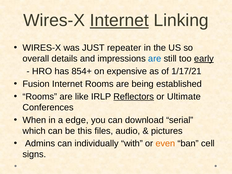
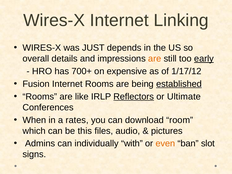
Internet underline: present -> none (119, 20)
repeater: repeater -> depends (124, 48)
are colour: blue -> orange (155, 59)
854+: 854+ -> 700+ (82, 71)
1/17/21: 1/17/21 -> 1/17/12 (186, 71)
established underline: none -> present (179, 84)
edge: edge -> rates (77, 120)
serial: serial -> room (180, 120)
cell: cell -> slot (208, 144)
